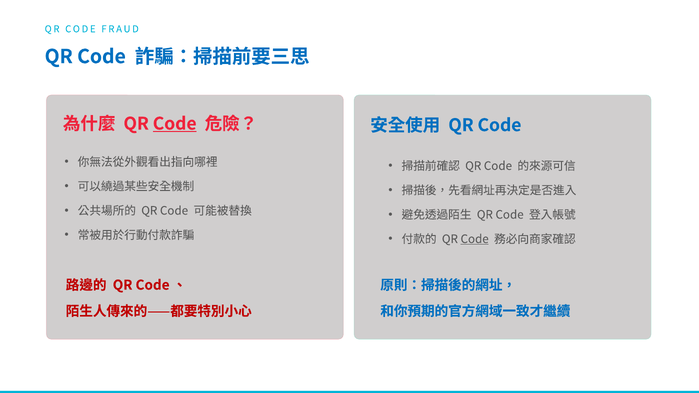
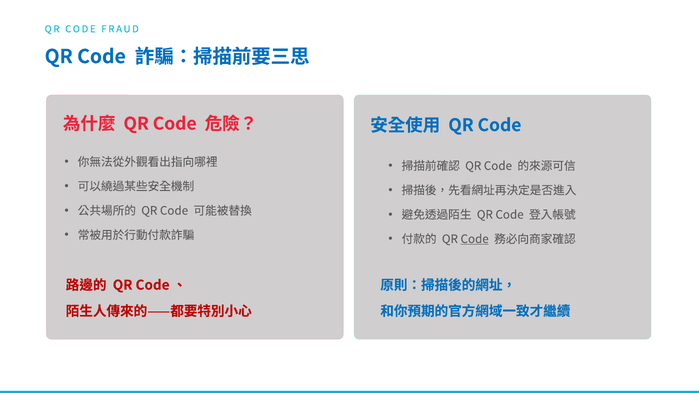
Code underline: present -> none (175, 124)
